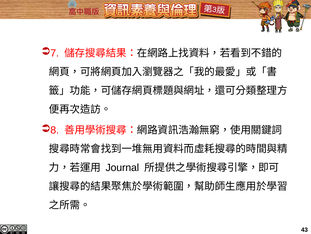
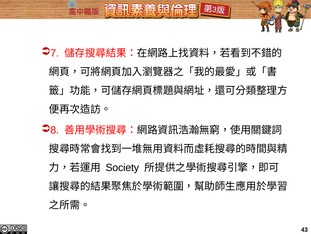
Journal: Journal -> Society (122, 167)
